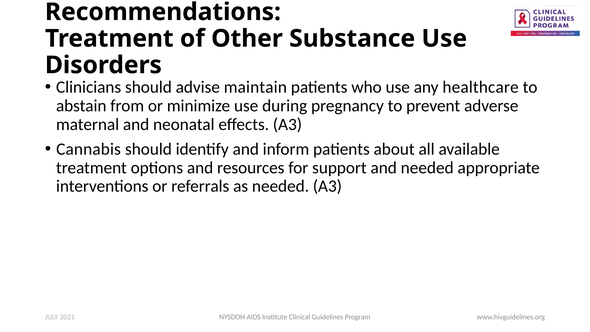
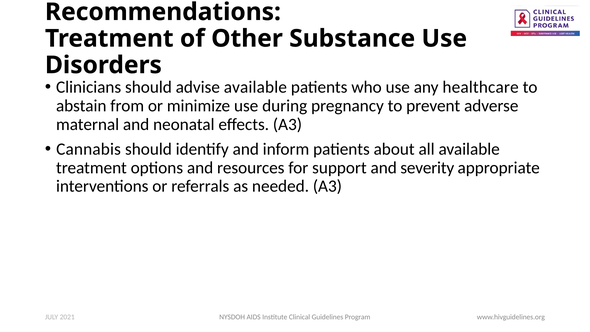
advise maintain: maintain -> available (255, 87)
and needed: needed -> severity (427, 168)
